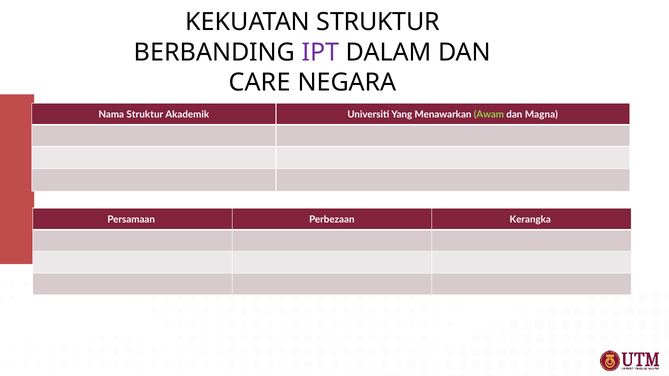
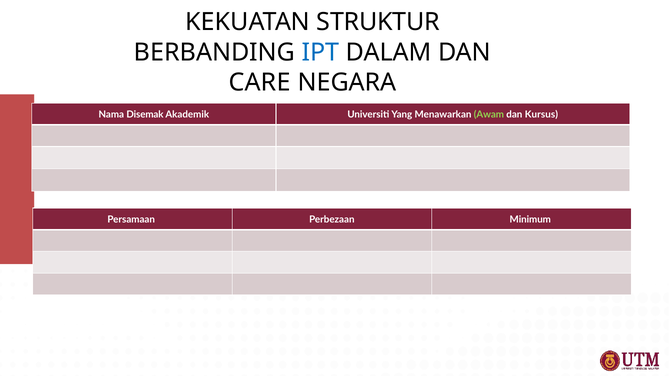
IPT colour: purple -> blue (321, 52)
Nama Struktur: Struktur -> Disemak (145, 115)
Magna: Magna -> Kursus (541, 115)
Kerangka: Kerangka -> Minimum (530, 220)
